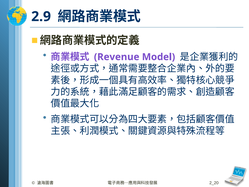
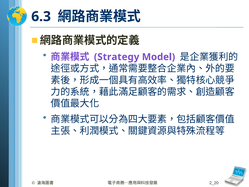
2.9: 2.9 -> 6.3 (41, 17)
Revenue: Revenue -> Strategy (117, 57)
